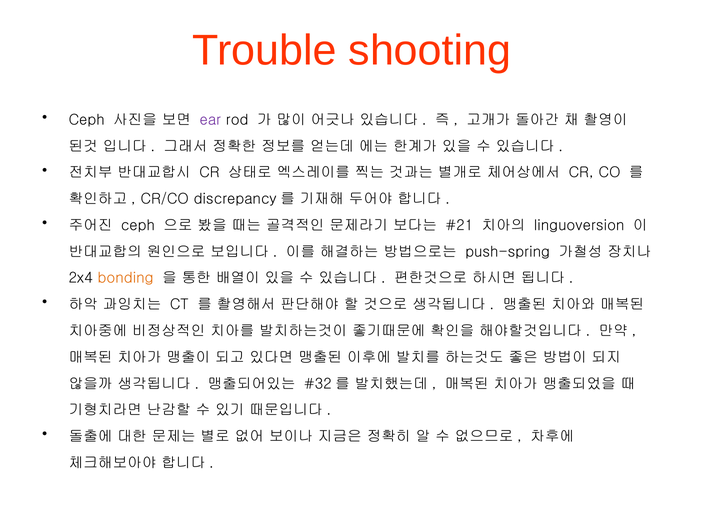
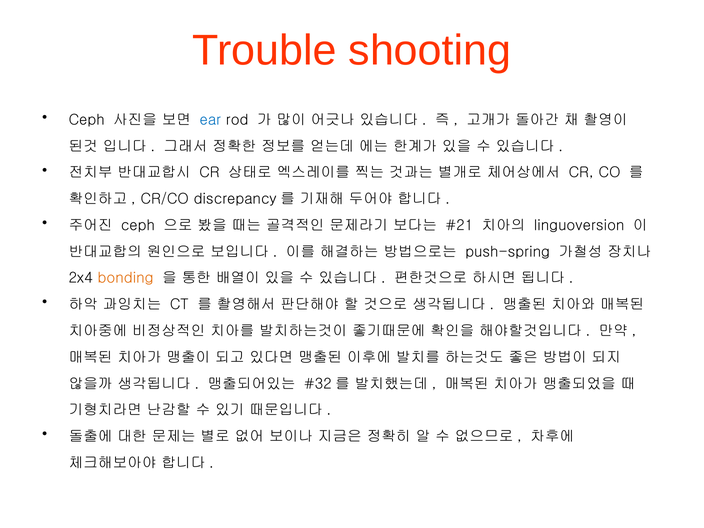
ear colour: purple -> blue (210, 120)
